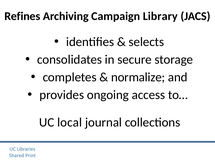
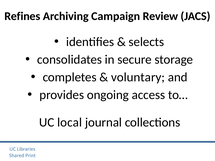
Library: Library -> Review (160, 16)
normalize: normalize -> voluntary (138, 77)
